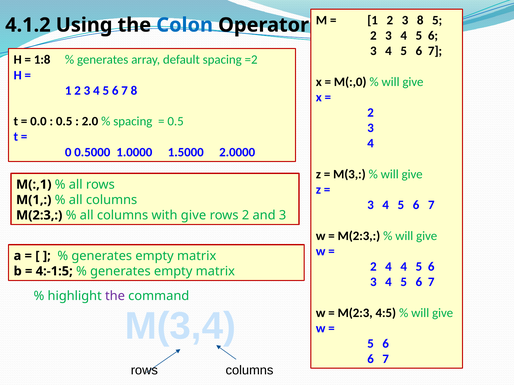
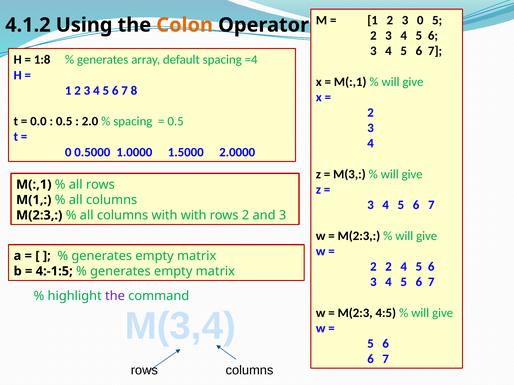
3 8: 8 -> 0 (420, 20)
Colon colour: blue -> orange (185, 25)
=2: =2 -> =4 (251, 60)
M(:,0: M(:,0 -> M(:,1 (350, 82)
with give: give -> with (194, 216)
2 4: 4 -> 2 (388, 267)
